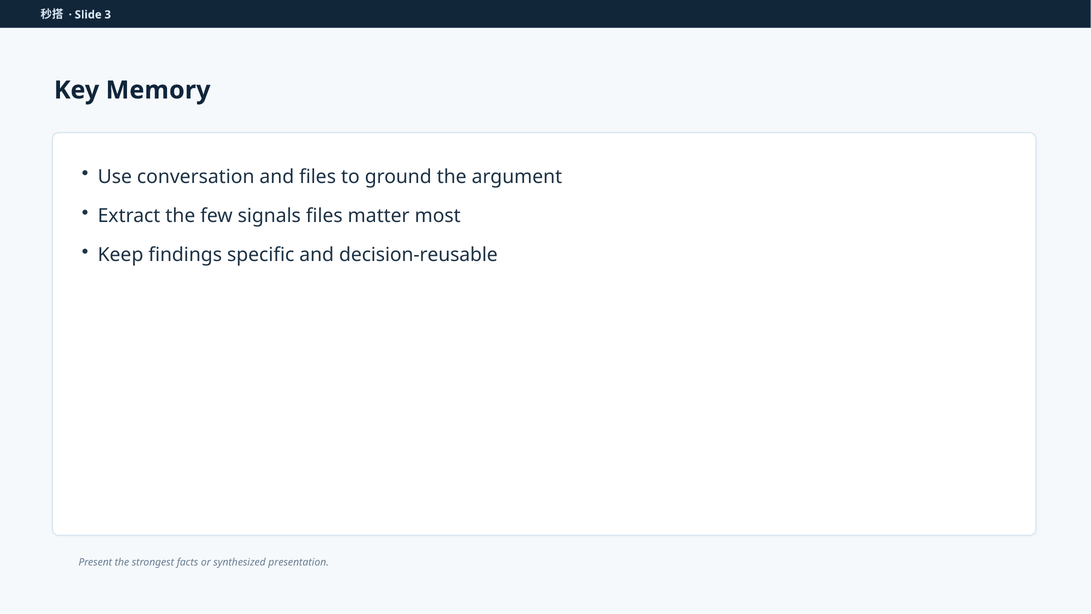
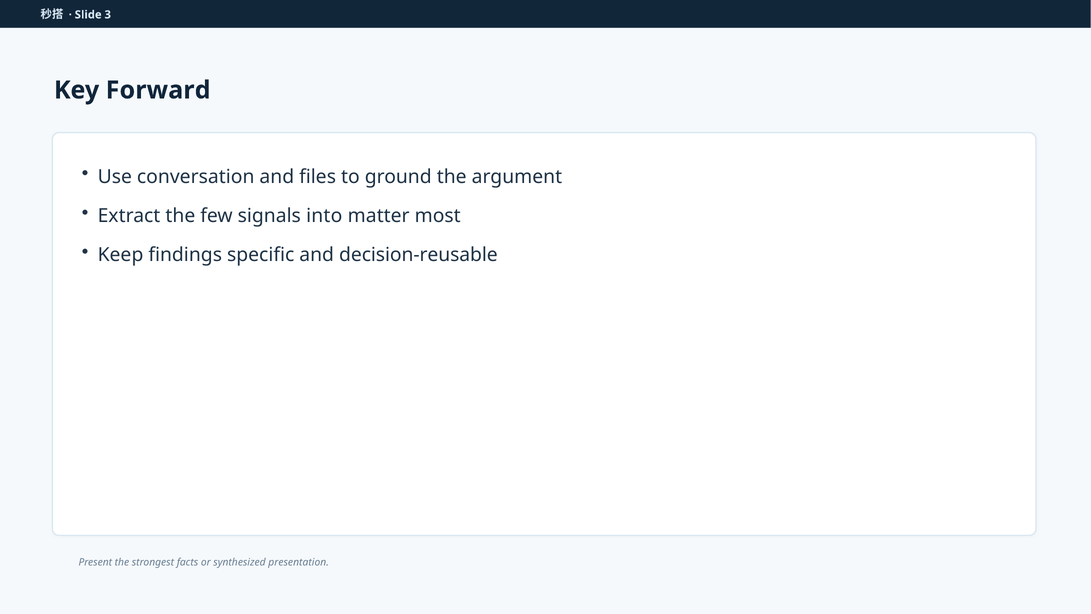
Memory: Memory -> Forward (158, 90)
signals files: files -> into (324, 216)
